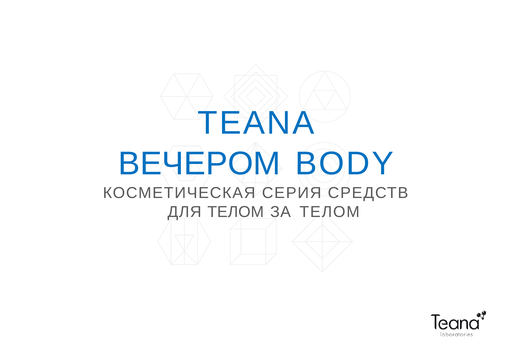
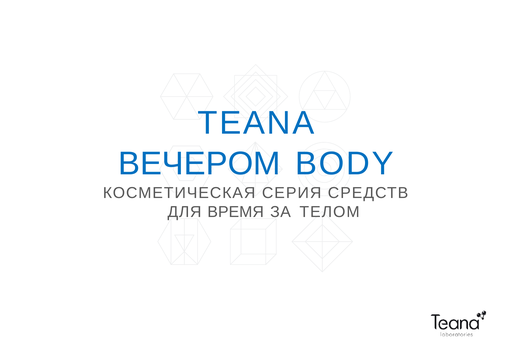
ДЛЯ ТЕЛОМ: ТЕЛОМ -> ВРЕМЯ (236, 212)
